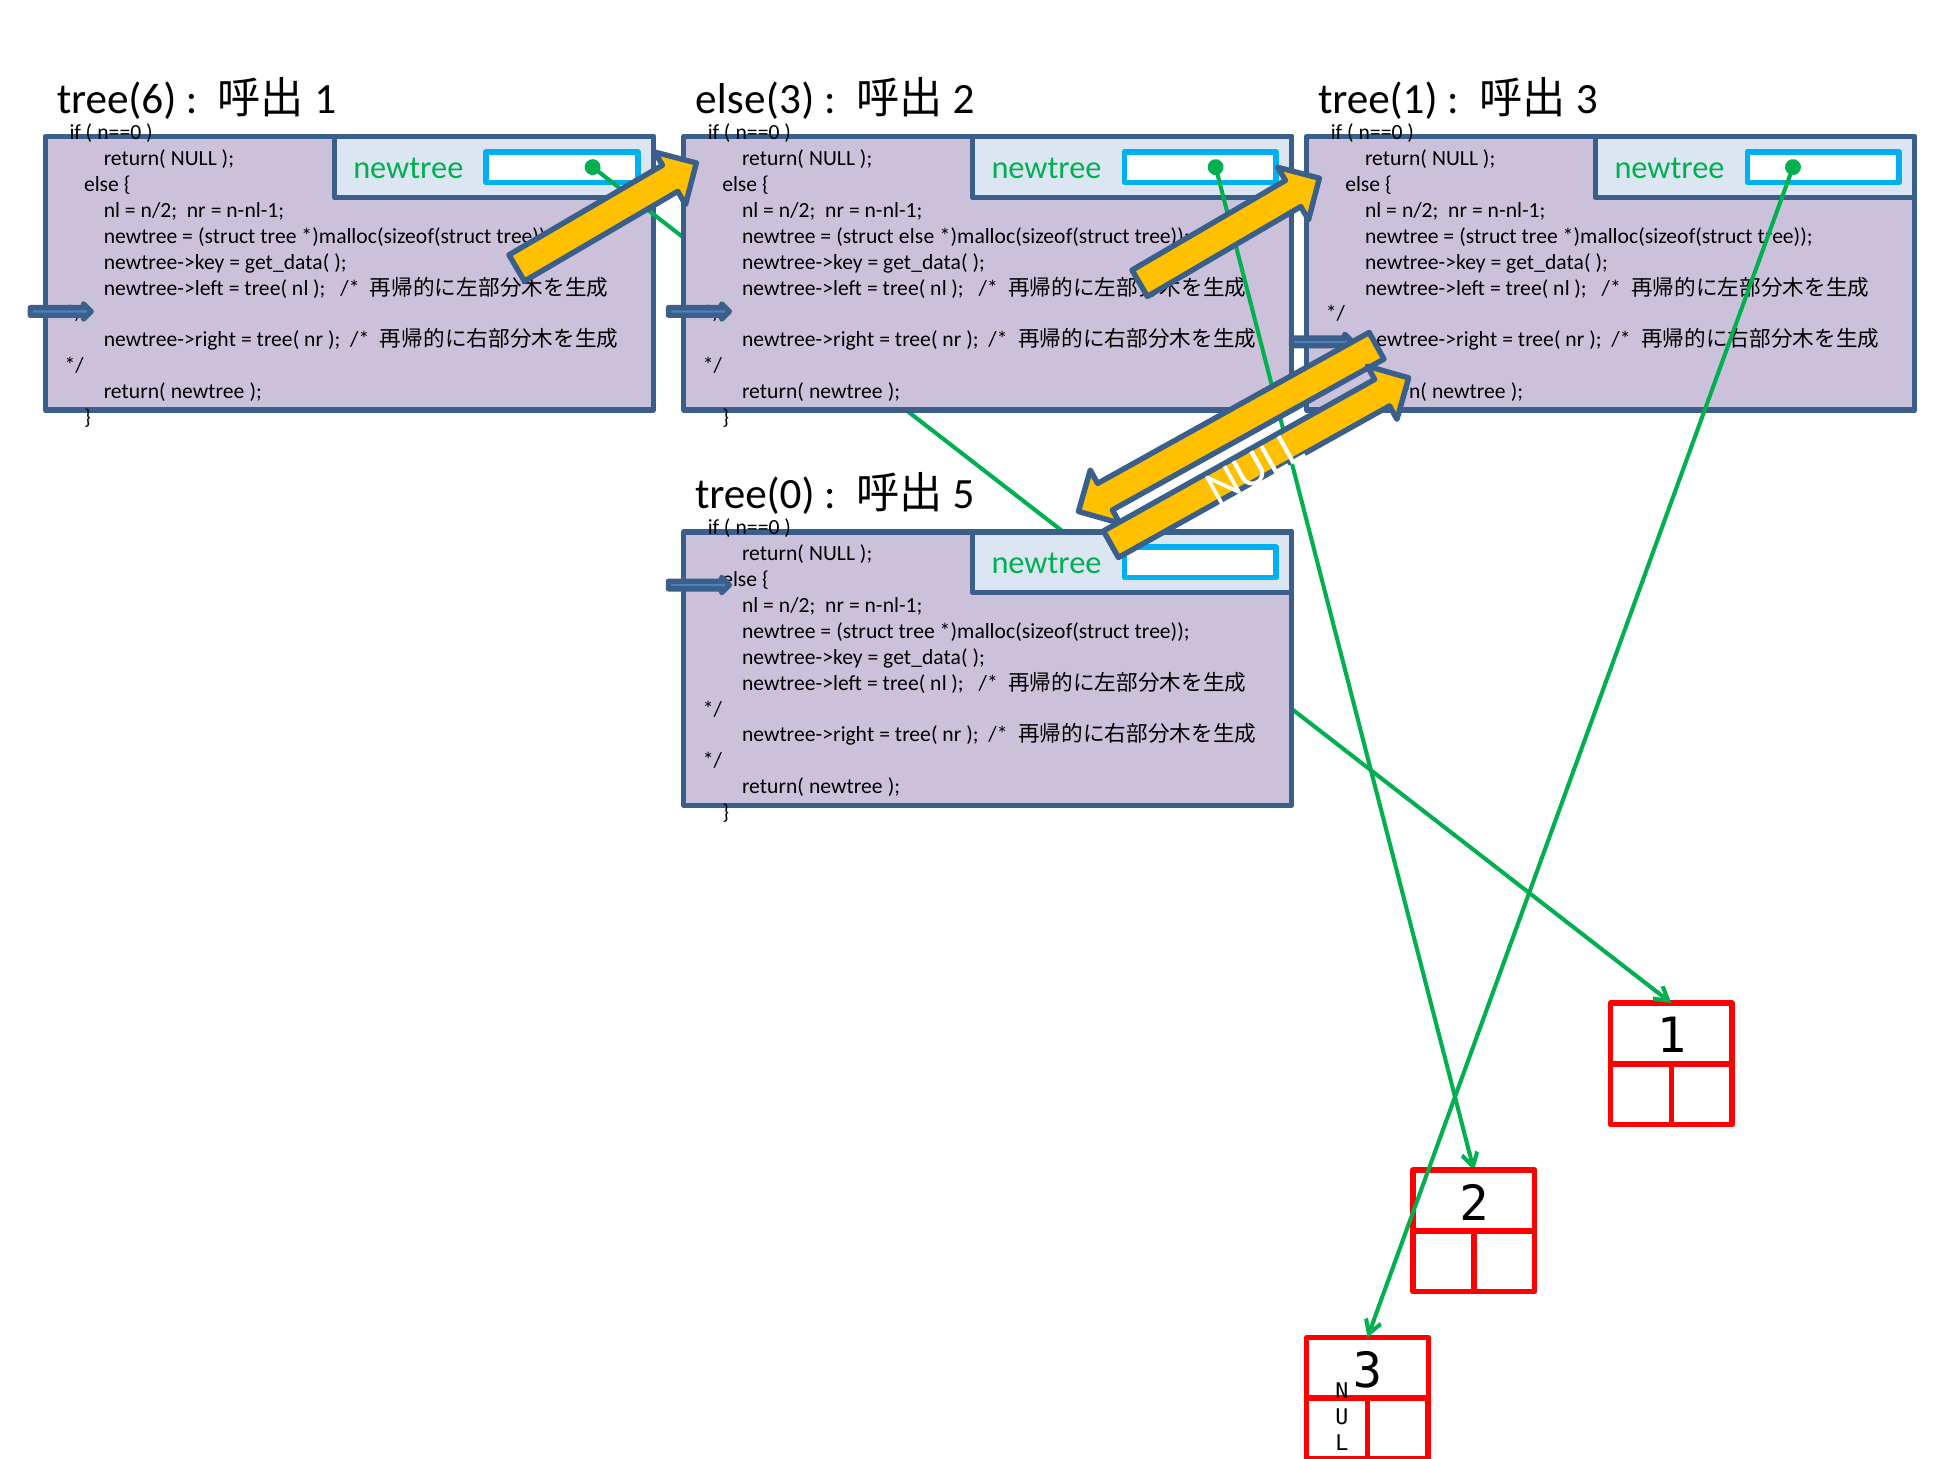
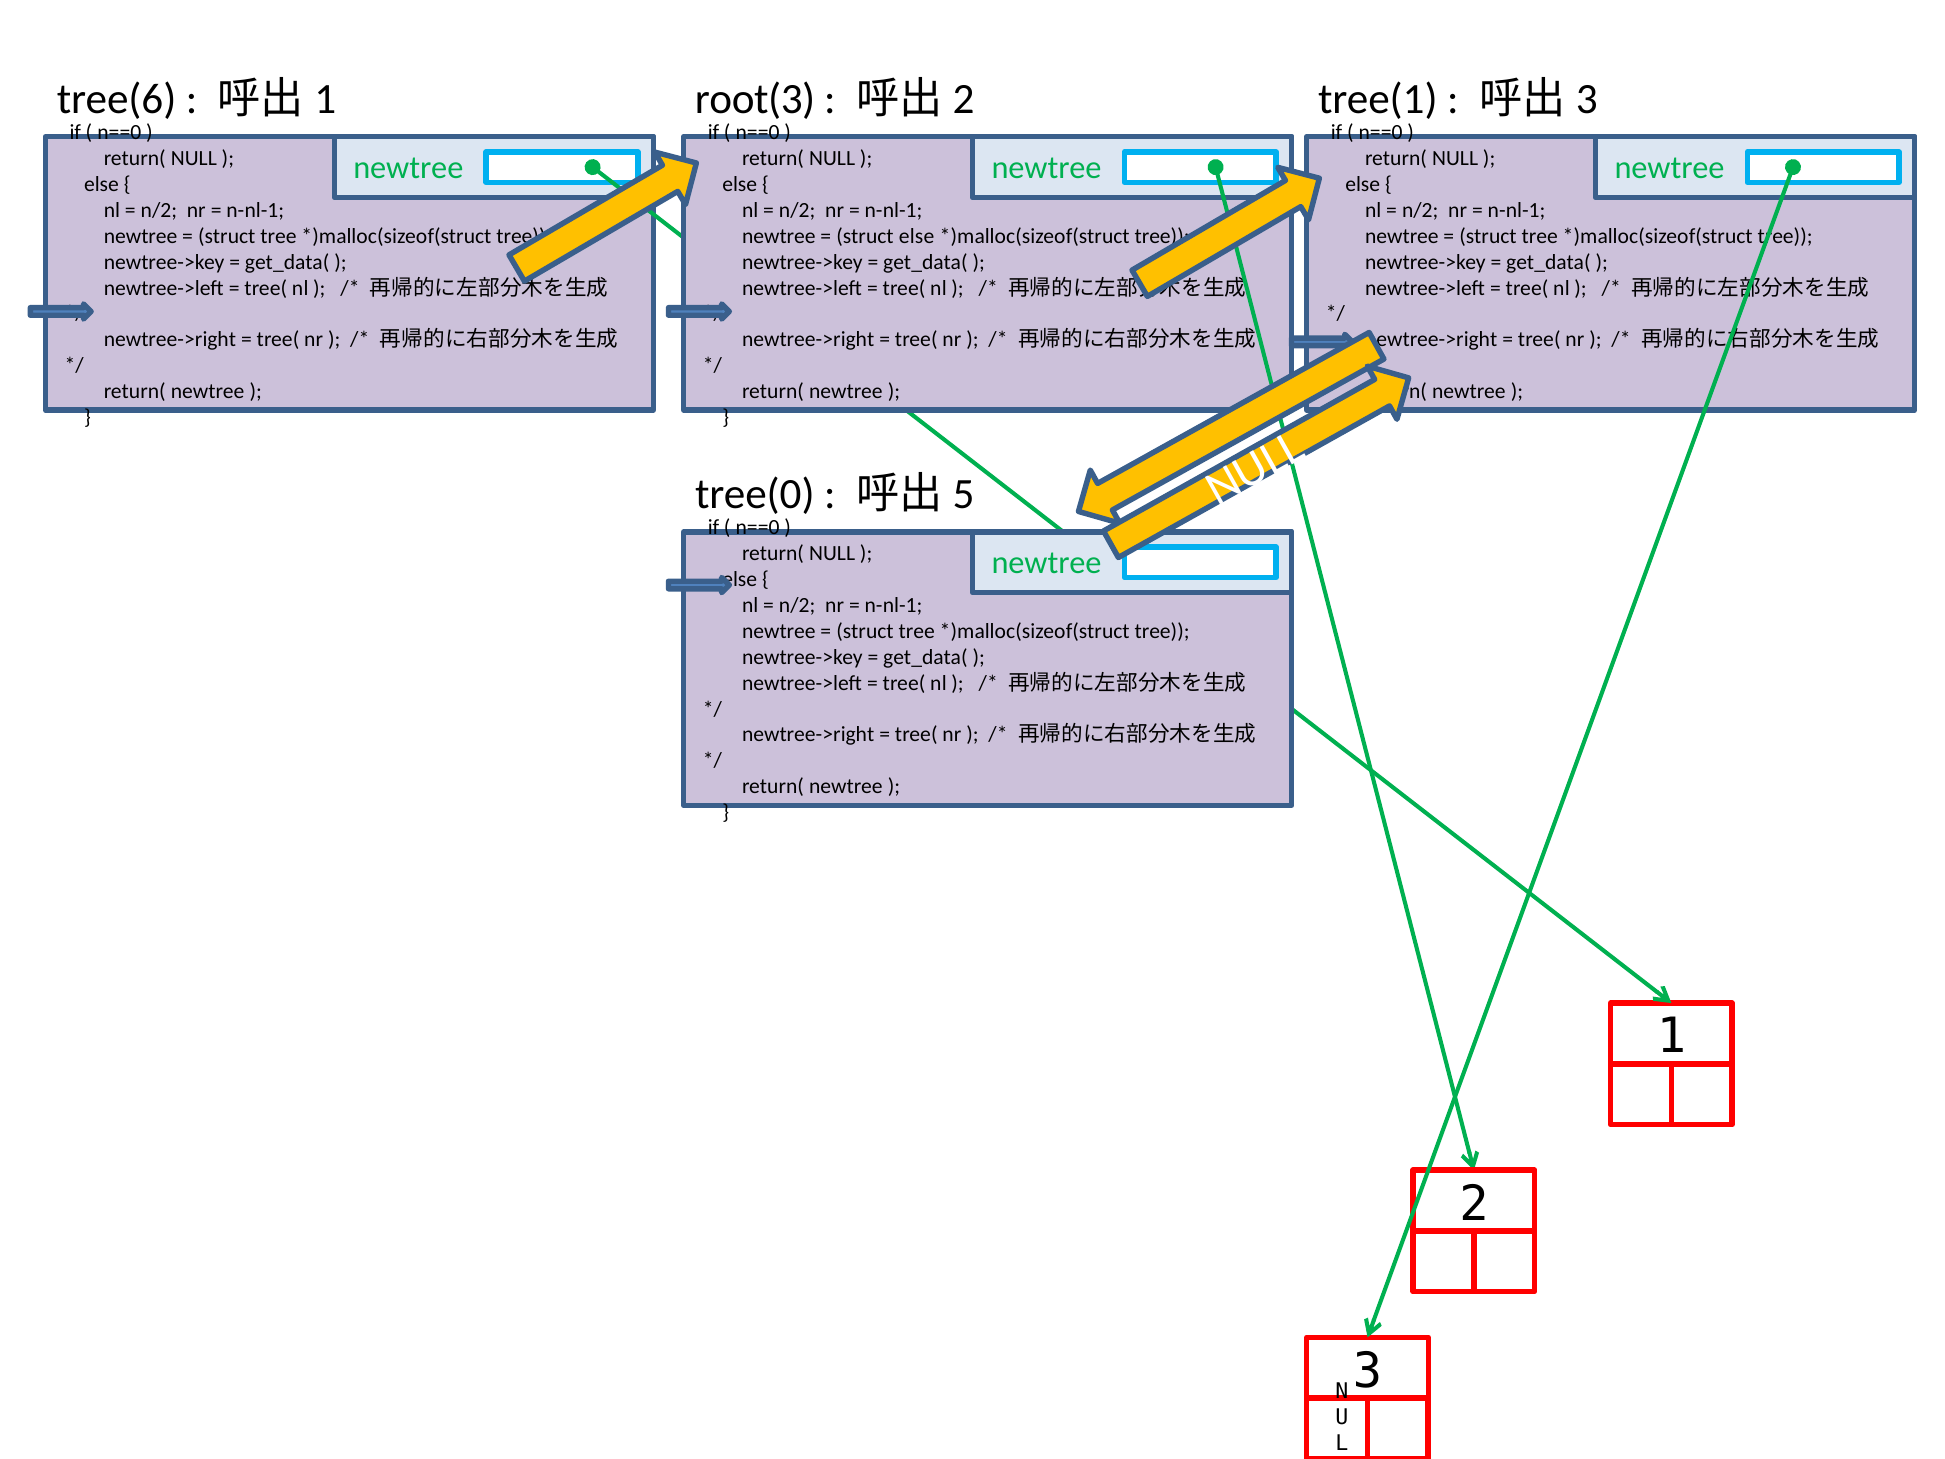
else(3: else(3 -> root(3 (755, 99)
